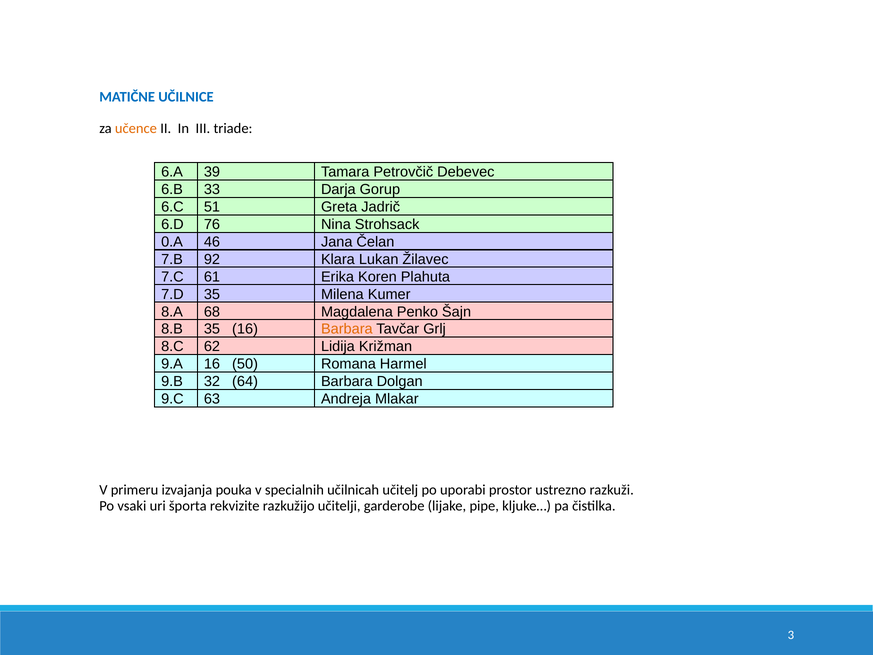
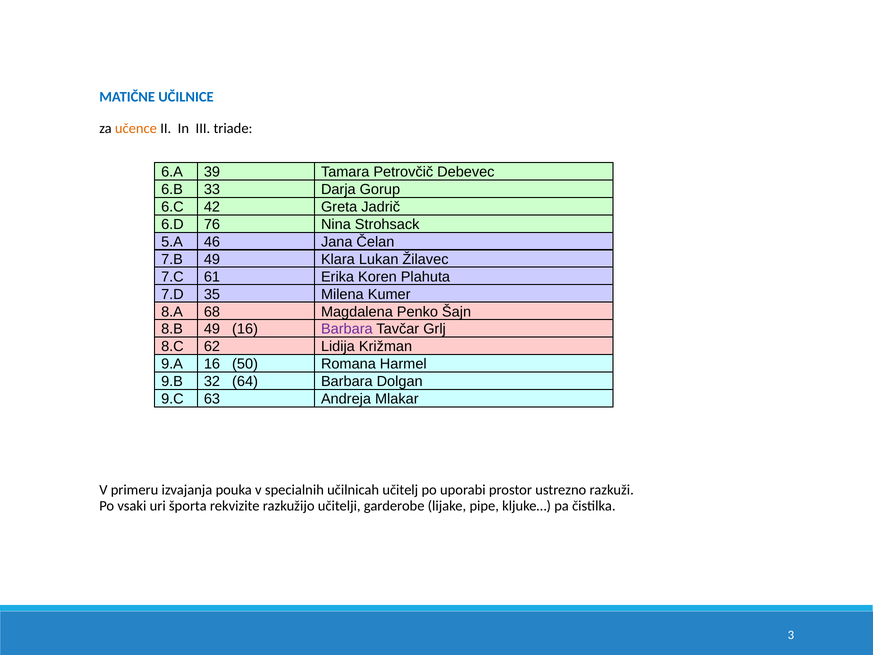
51: 51 -> 42 (212, 207)
0.A: 0.A -> 5.A (172, 242)
7.B 92: 92 -> 49 (212, 259)
8.B 35: 35 -> 49 (212, 329)
Barbara colour: orange -> purple (347, 329)
